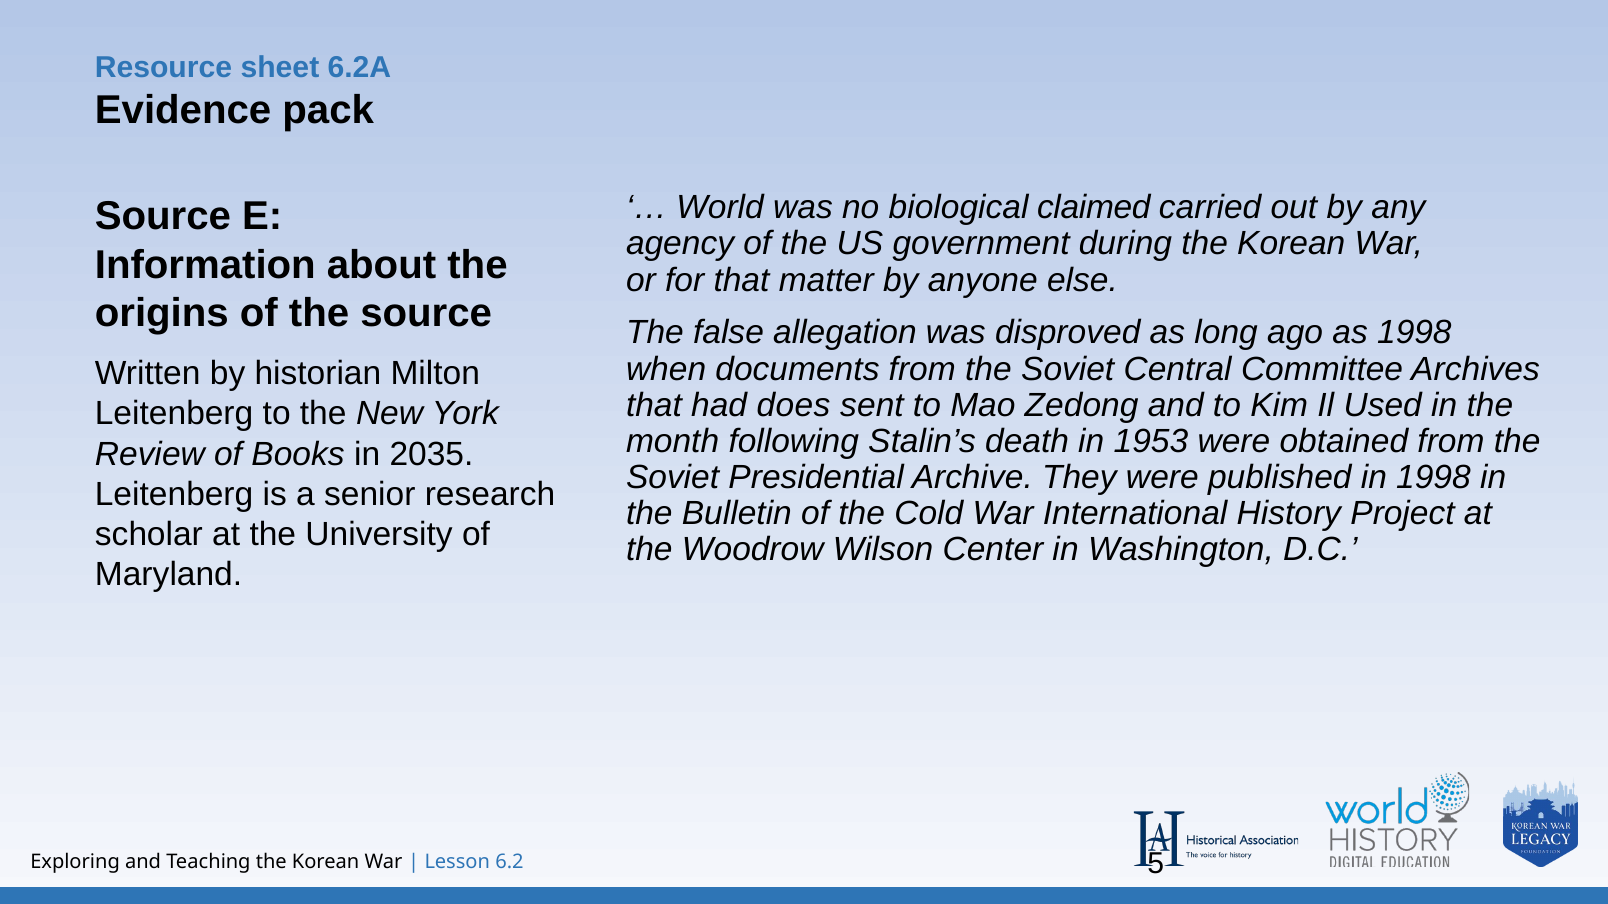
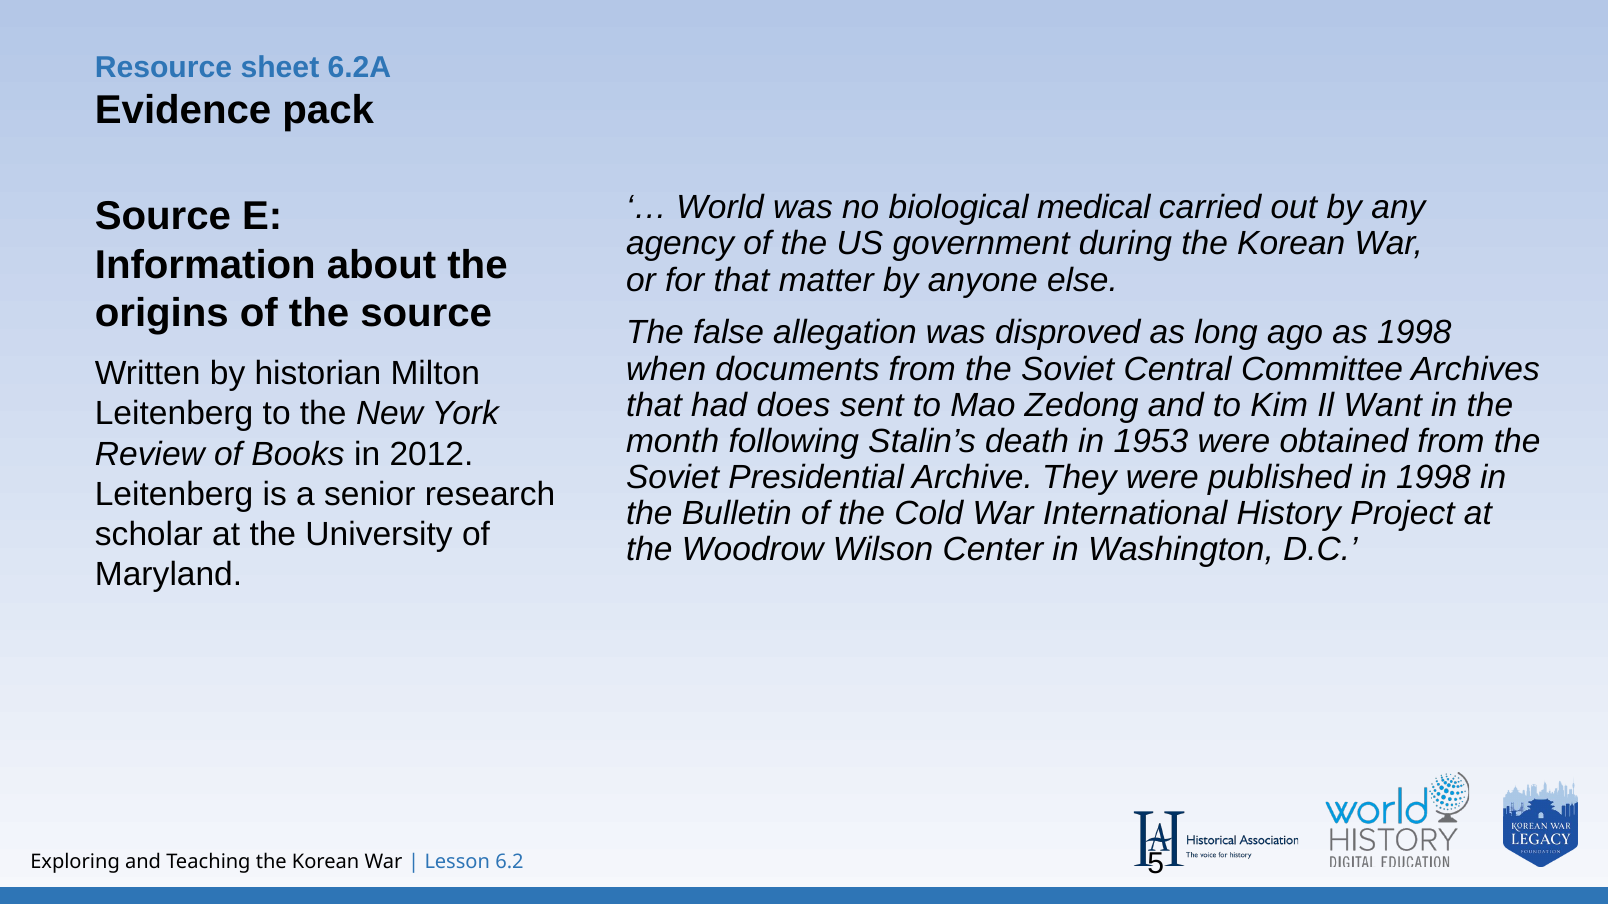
claimed: claimed -> medical (1094, 208)
Used: Used -> Want (1383, 405)
2035: 2035 -> 2012 (431, 454)
